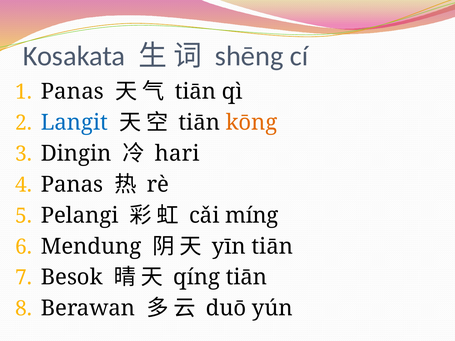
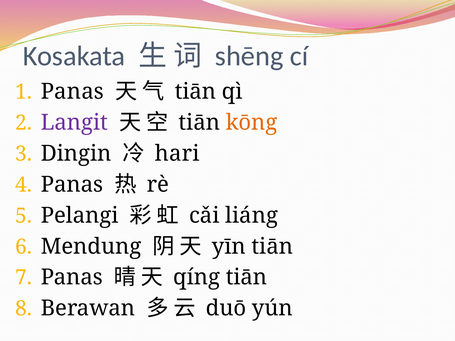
Langit colour: blue -> purple (74, 123)
míng: míng -> liáng (252, 216)
Besok: Besok -> Panas (72, 278)
